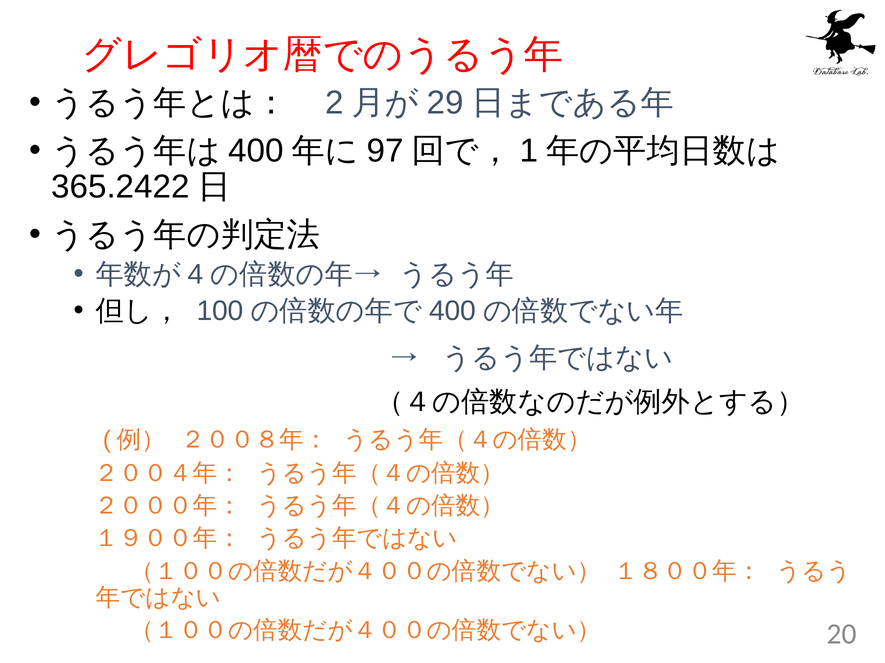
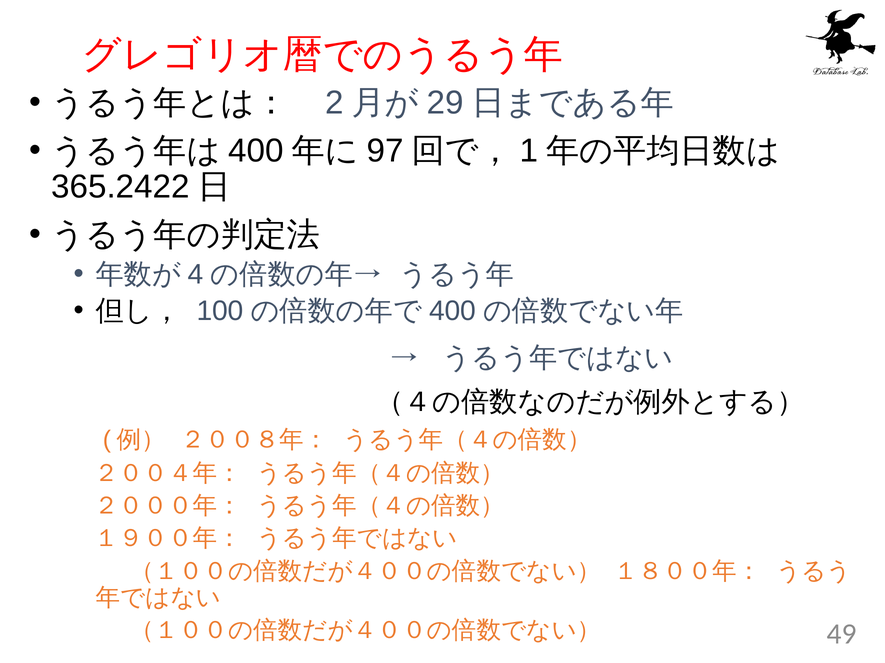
20: 20 -> 49 (842, 635)
